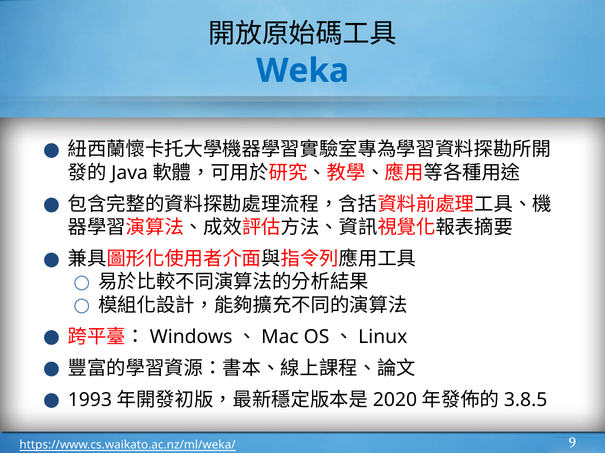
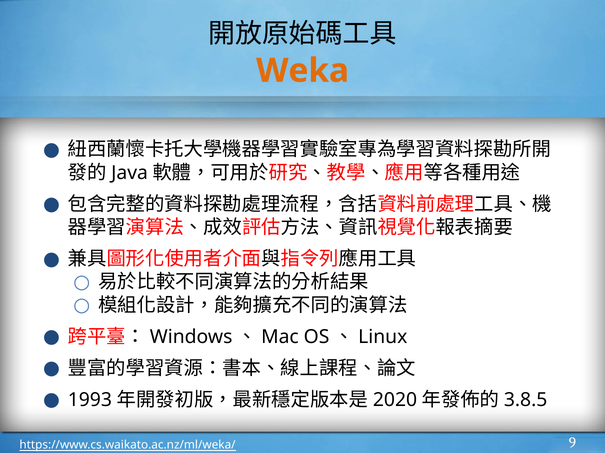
Weka colour: blue -> orange (303, 71)
